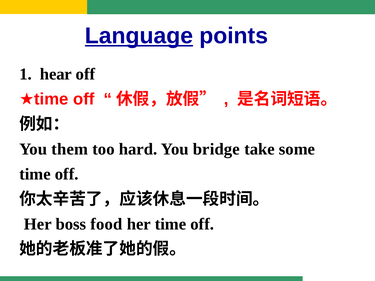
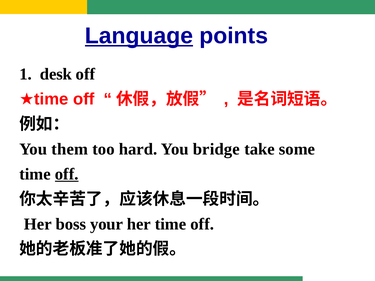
hear: hear -> desk (56, 74)
off underline: none -> present (67, 174)
food: food -> your (107, 224)
